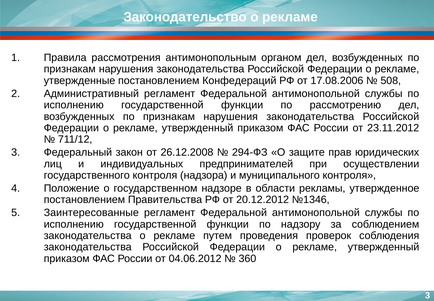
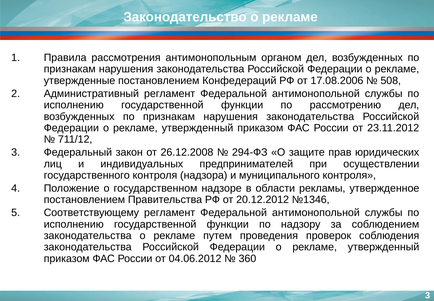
Заинтересованные: Заинтересованные -> Соответствующему (91, 212)
